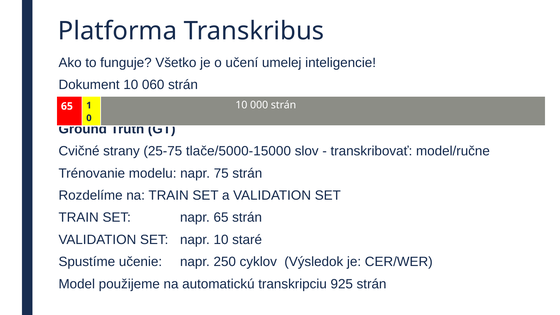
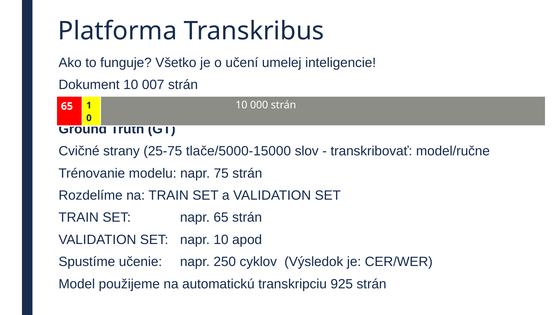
060: 060 -> 007 (153, 85)
staré: staré -> apod (247, 240)
